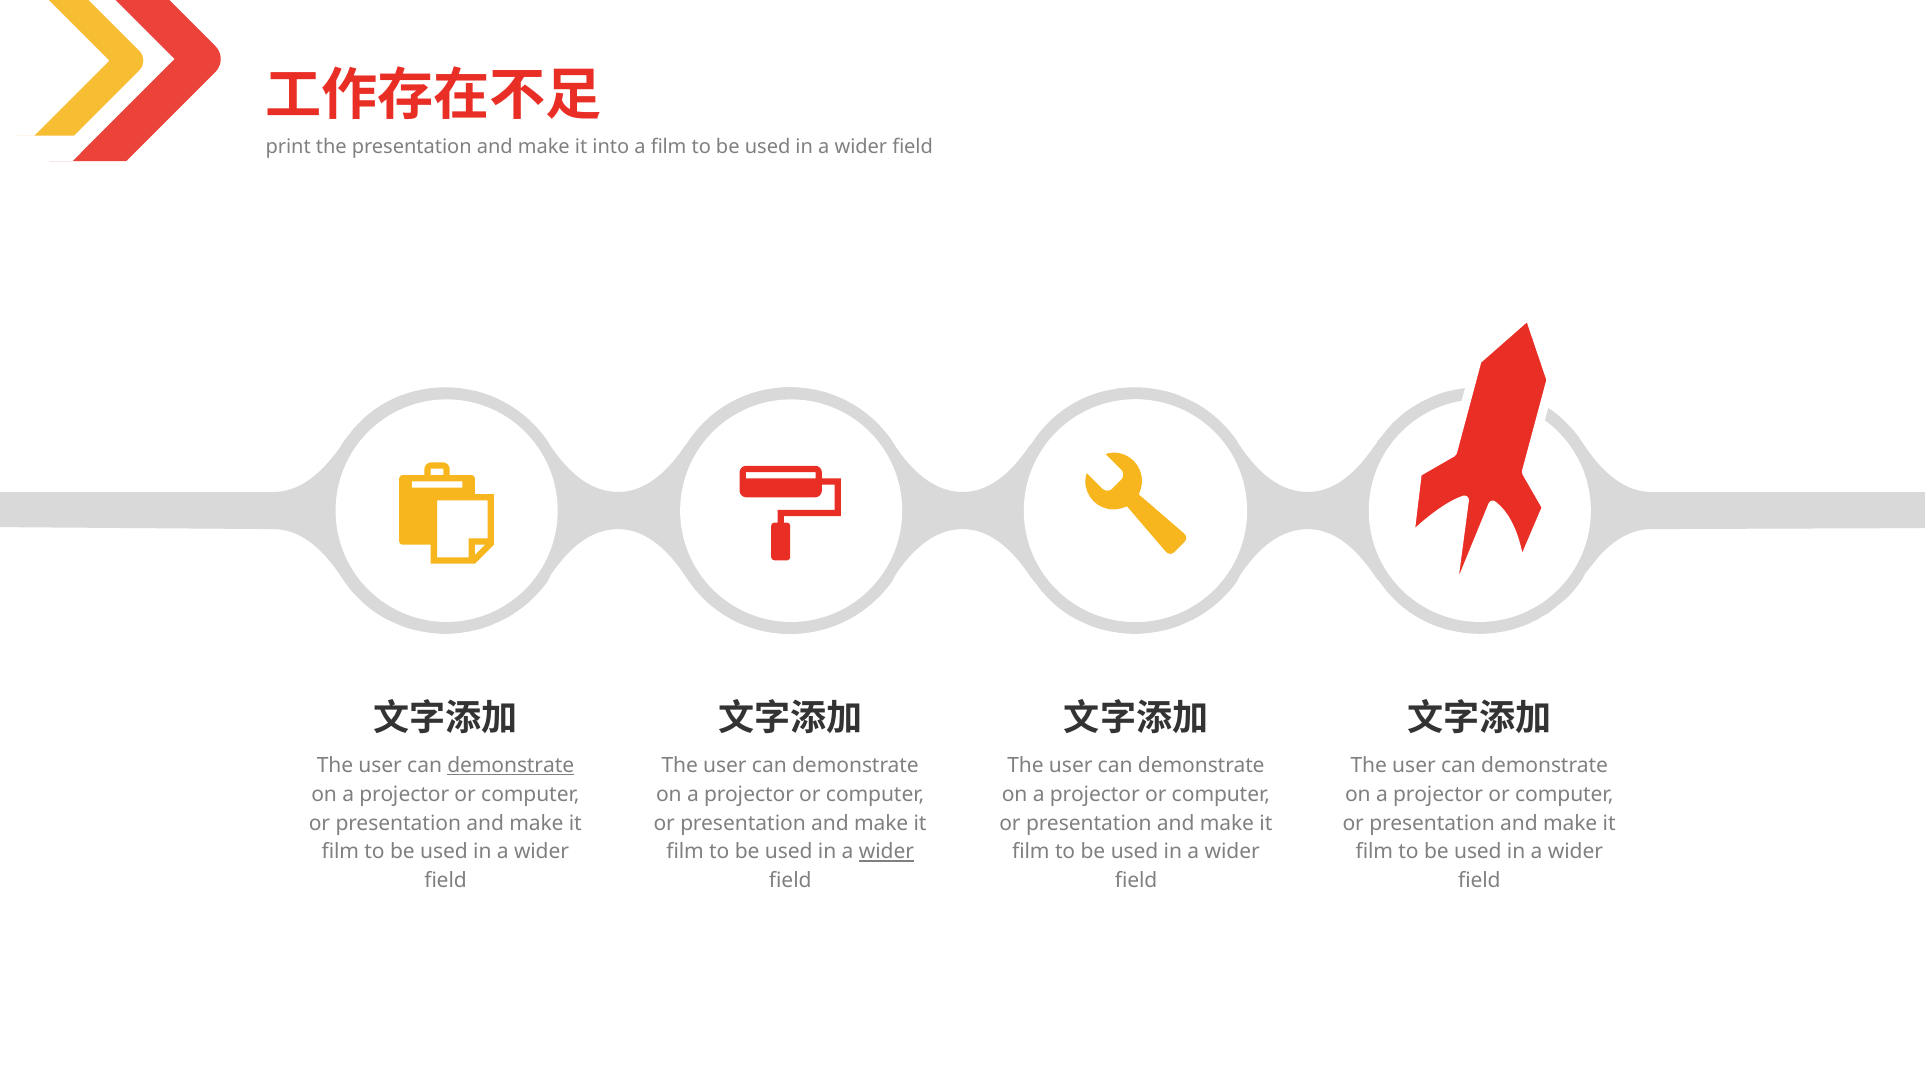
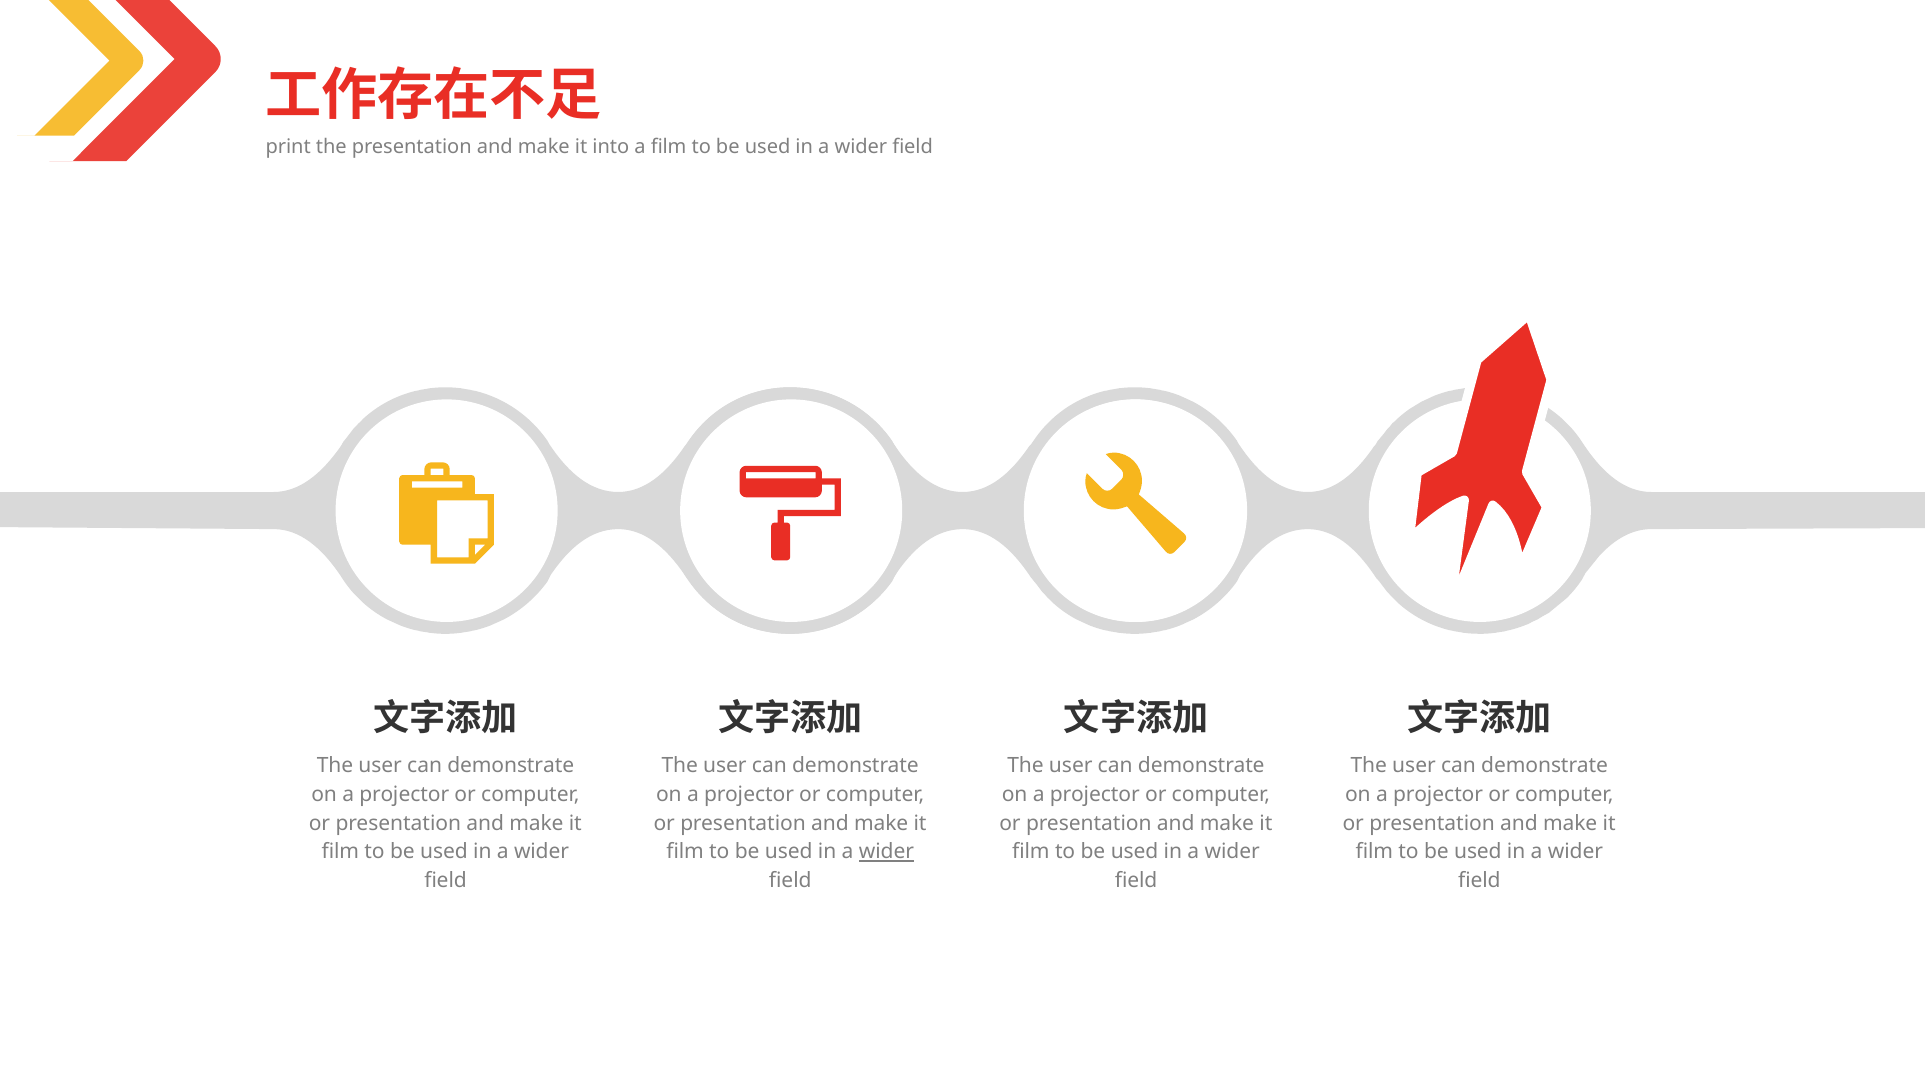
demonstrate underline: present -> none (511, 765)
